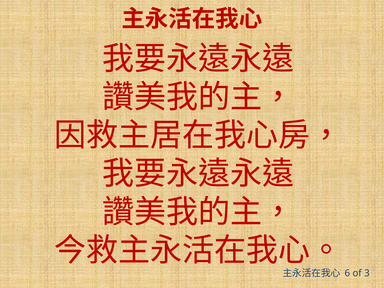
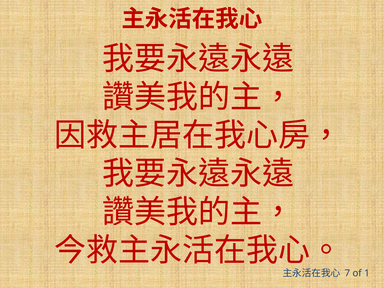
6: 6 -> 7 (347, 273)
3: 3 -> 1 (367, 273)
